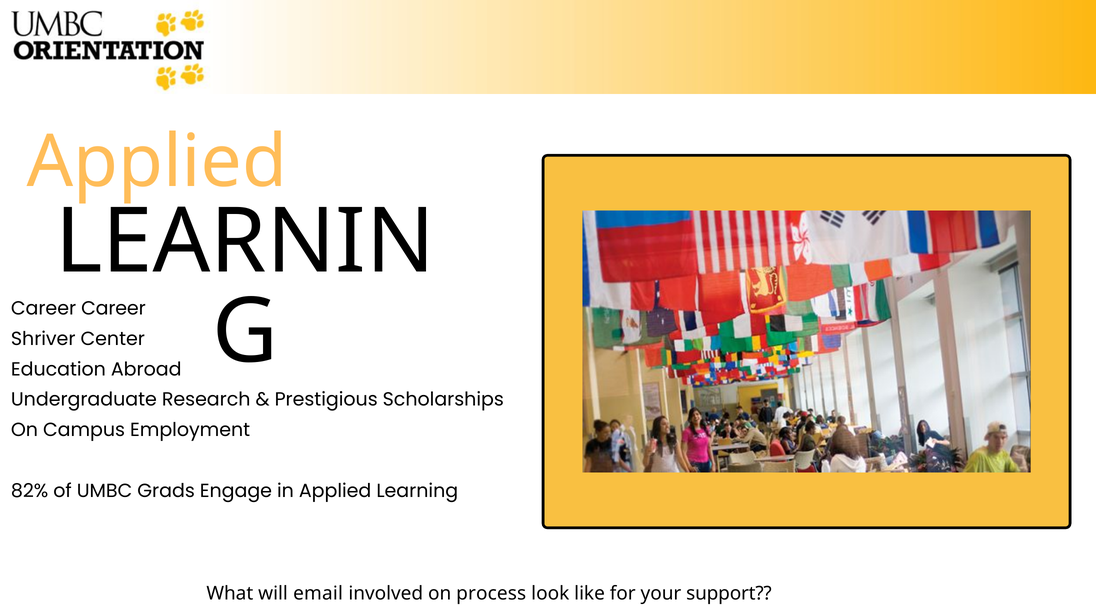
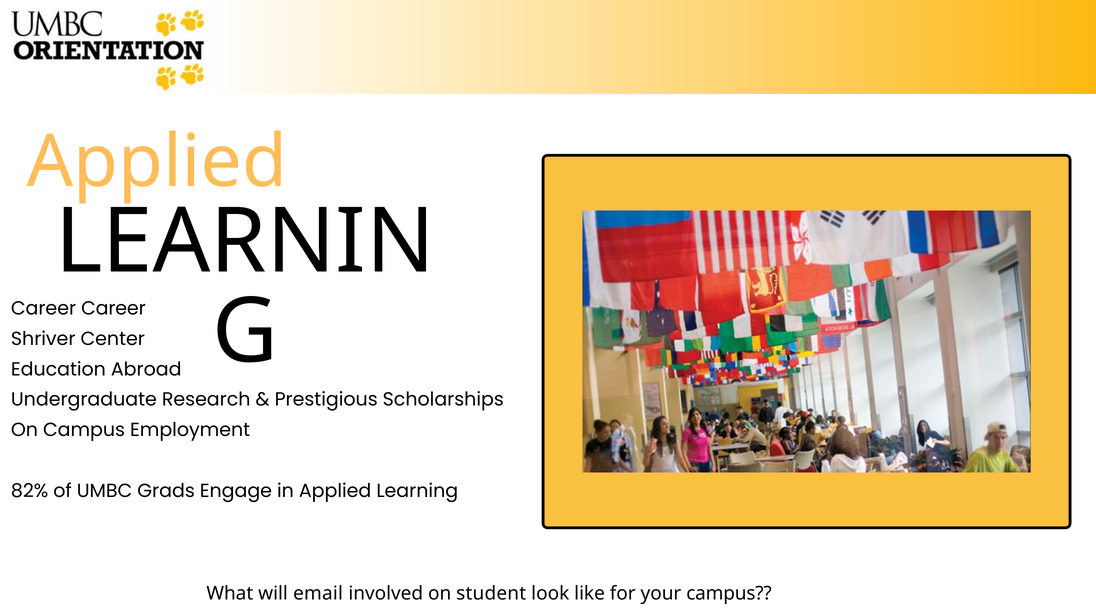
process: process -> student (491, 594)
your support: support -> campus (729, 594)
